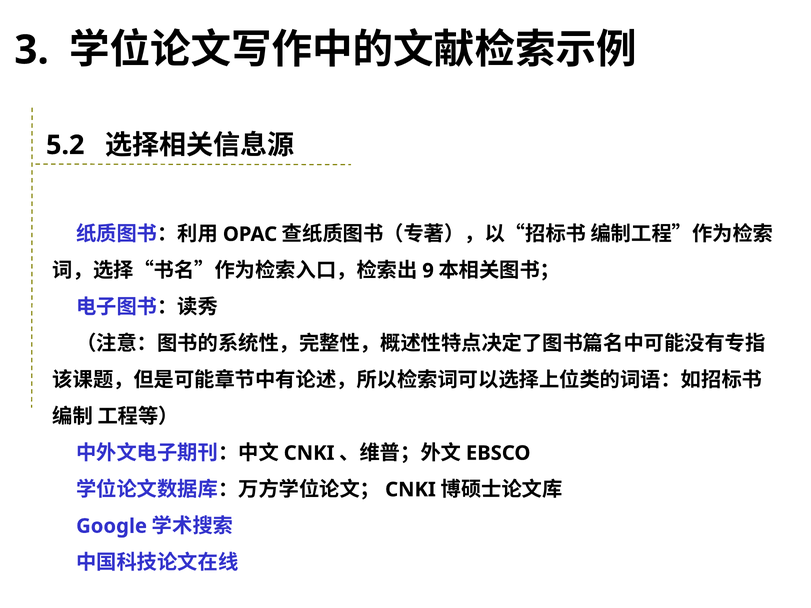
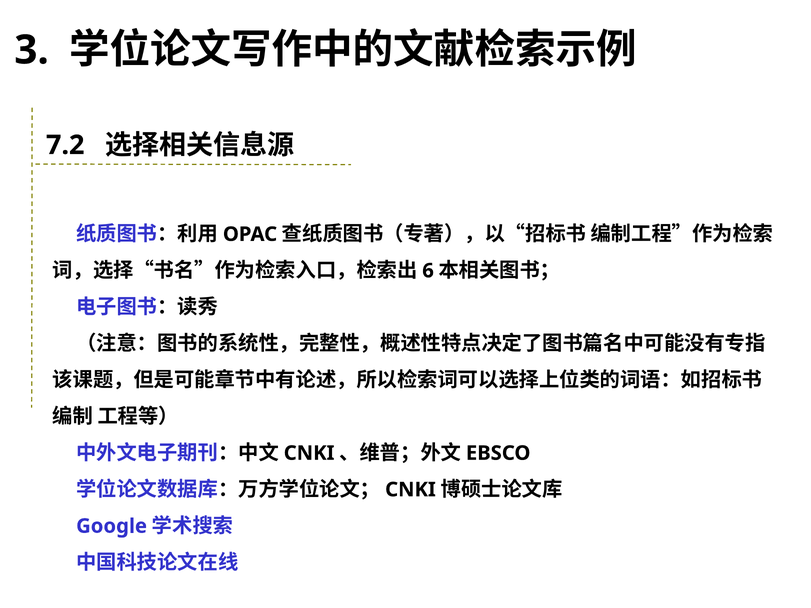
5.2: 5.2 -> 7.2 (65, 145)
9: 9 -> 6 (428, 271)
